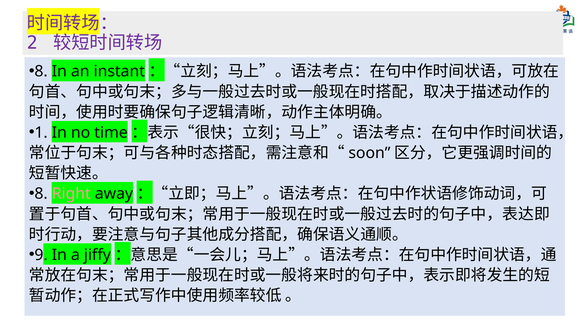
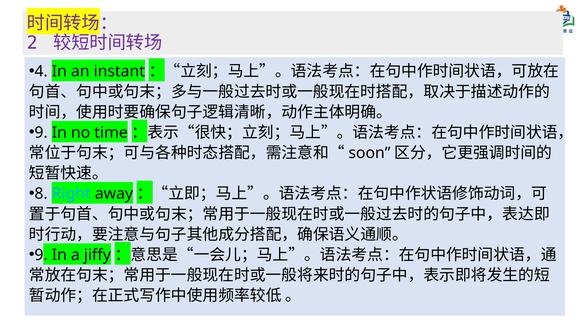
8: 8 -> 4 (41, 71)
1: 1 -> 9 (41, 133)
Right colour: pink -> light blue (71, 194)
